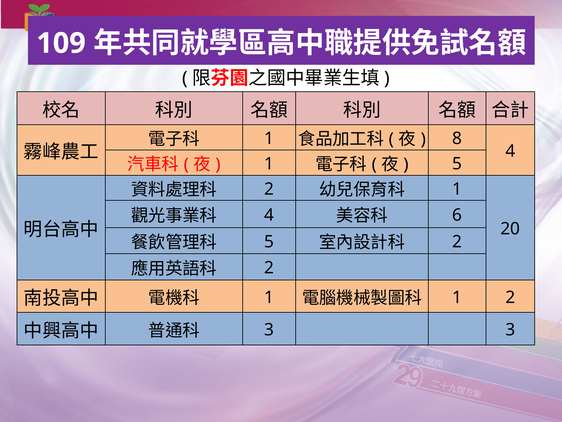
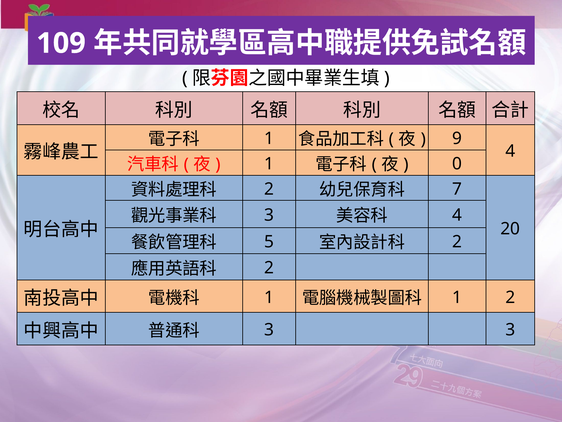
8: 8 -> 9 (457, 138)
5: 5 -> 0 (457, 164)
1: 1 -> 7 (457, 189)
4: 4 -> 3 (269, 215)
6: 6 -> 4 (457, 215)
